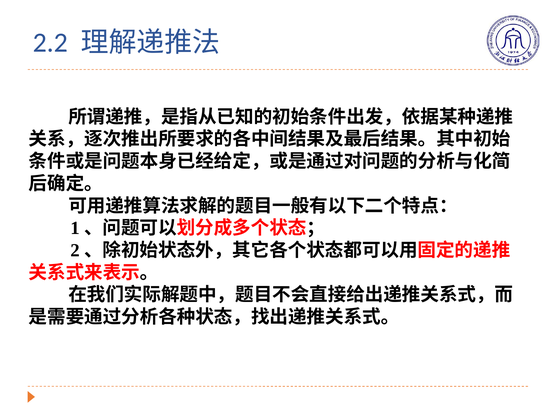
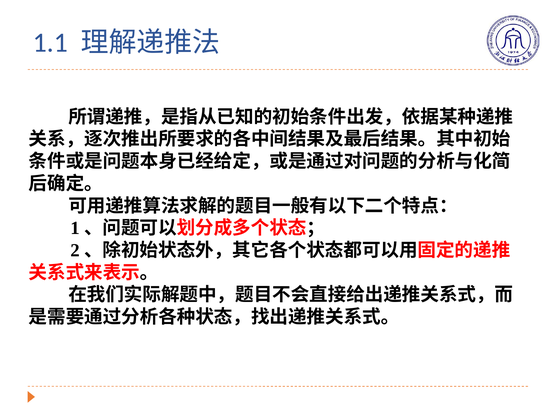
2.2: 2.2 -> 1.1 (50, 43)
